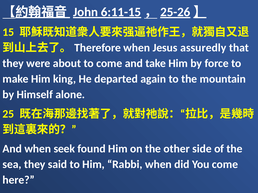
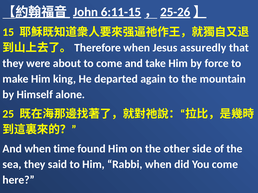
seek: seek -> time (64, 149)
